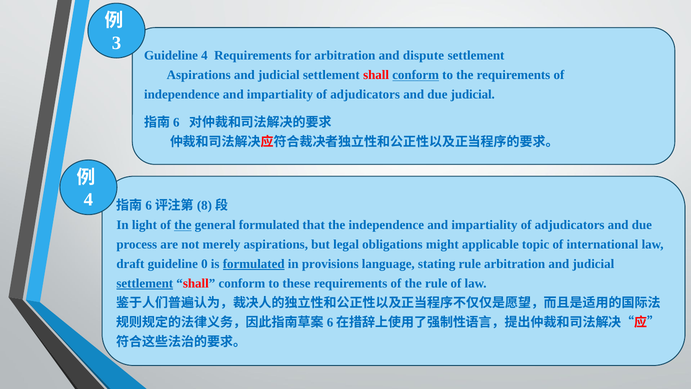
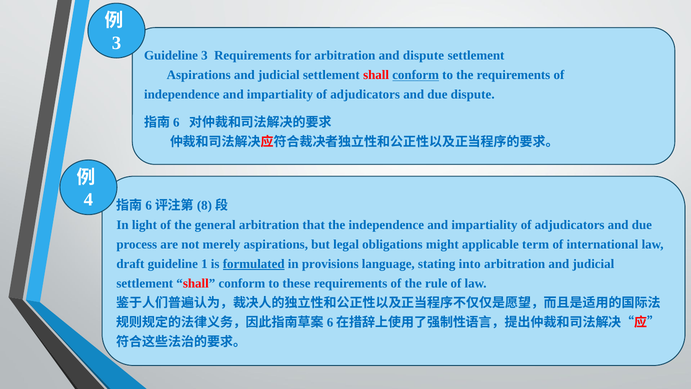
Guideline 4: 4 -> 3 (204, 56)
due judicial: judicial -> dispute (473, 94)
the underline: present -> none (183, 225)
general formulated: formulated -> arbitration (269, 225)
topic: topic -> term (536, 244)
0: 0 -> 1 (204, 264)
stating rule: rule -> into (470, 264)
settlement underline: present -> none (145, 283)
